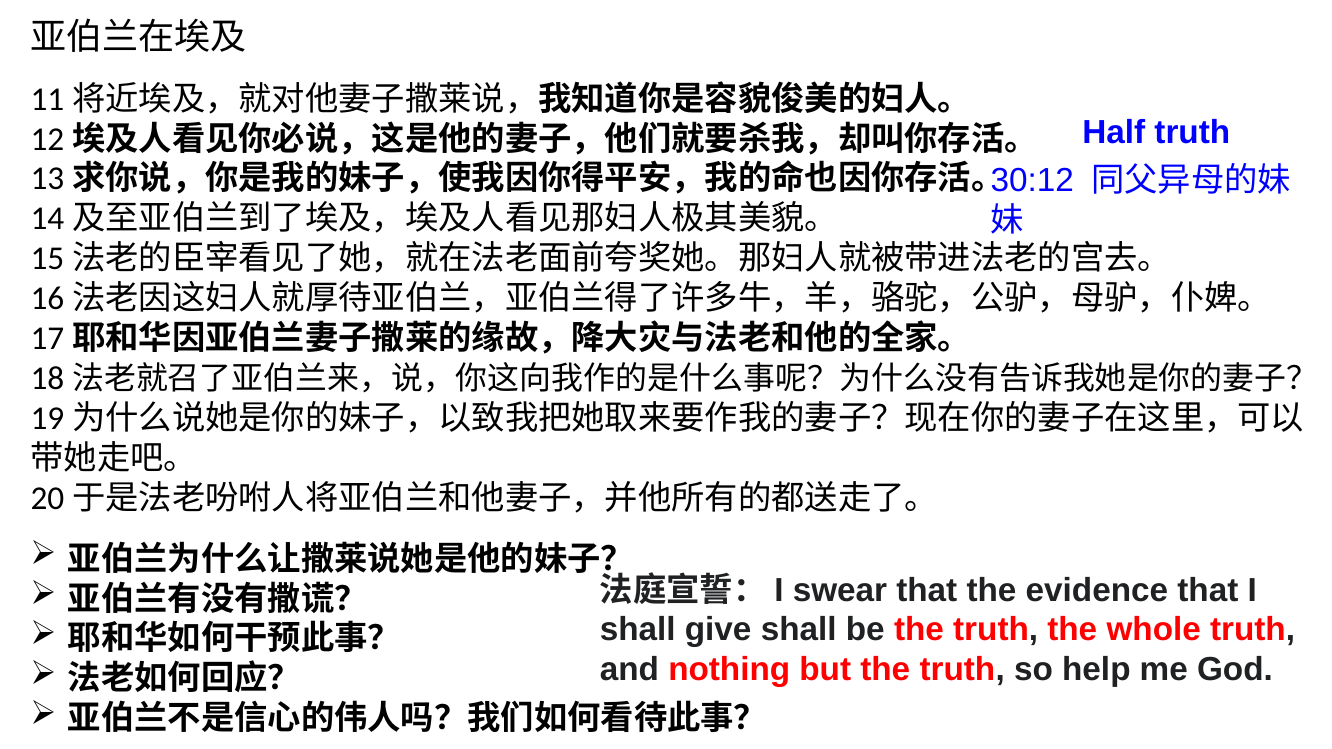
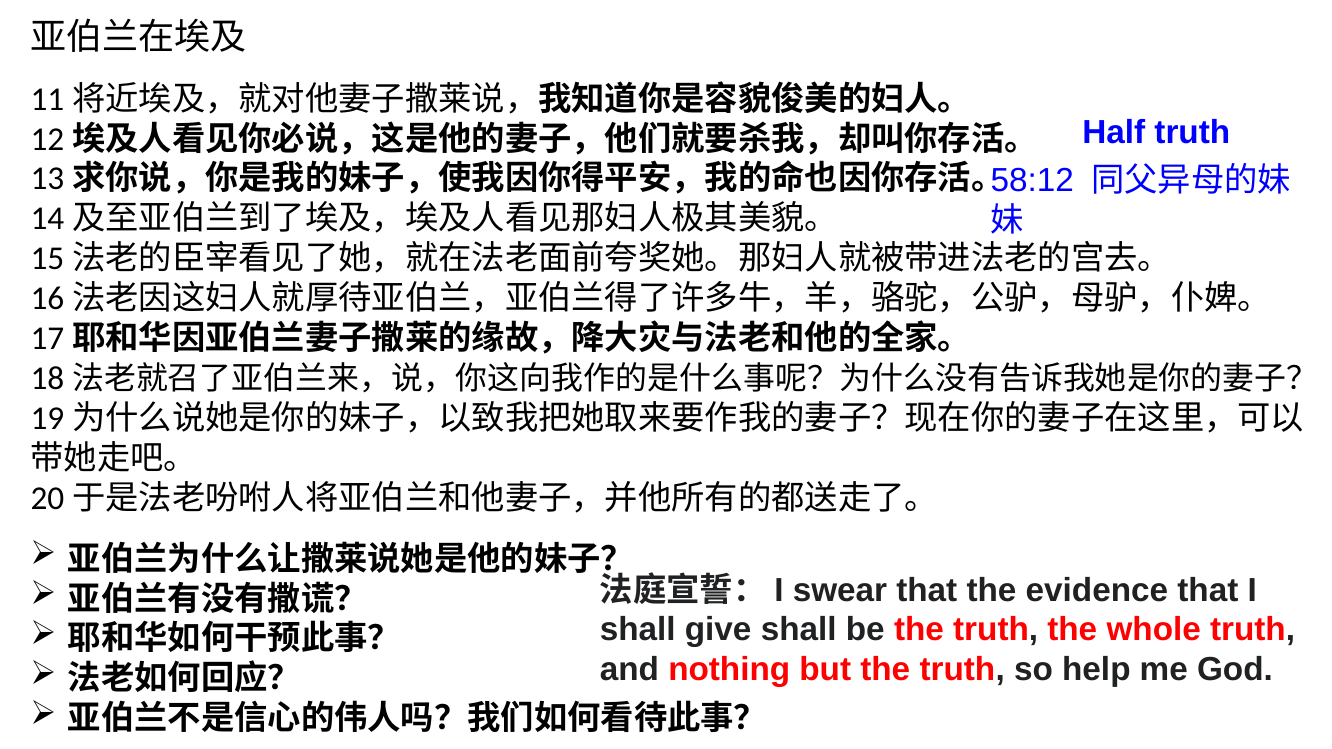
30:12: 30:12 -> 58:12 (1032, 181)
